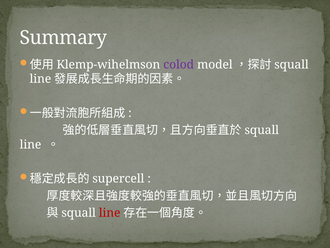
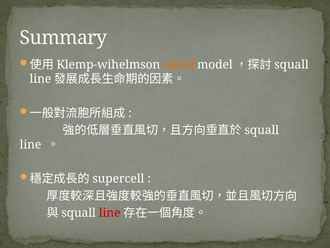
colod colour: purple -> orange (179, 65)
